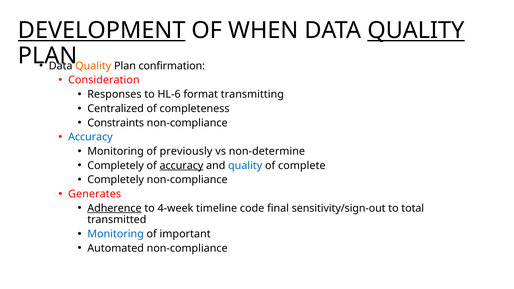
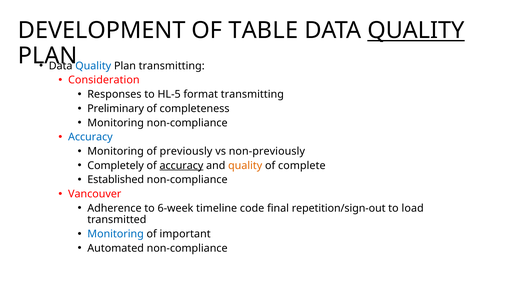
DEVELOPMENT underline: present -> none (102, 30)
WHEN: WHEN -> TABLE (263, 30)
Quality colour: orange -> blue (93, 66)
Plan confirmation: confirmation -> transmitting (172, 66)
HL-6: HL-6 -> HL-5 (169, 94)
Centralized: Centralized -> Preliminary (116, 109)
Constraints: Constraints -> Monitoring (116, 123)
non-determine: non-determine -> non-previously (267, 151)
quality colour: blue -> orange (245, 166)
Completely: Completely -> Established (116, 180)
Generates: Generates -> Vancouver (95, 194)
Adherence underline: present -> none (114, 208)
4-week: 4-week -> 6-week (175, 208)
sensitivity/sign-out: sensitivity/sign-out -> repetition/sign-out (339, 208)
total: total -> load (413, 208)
